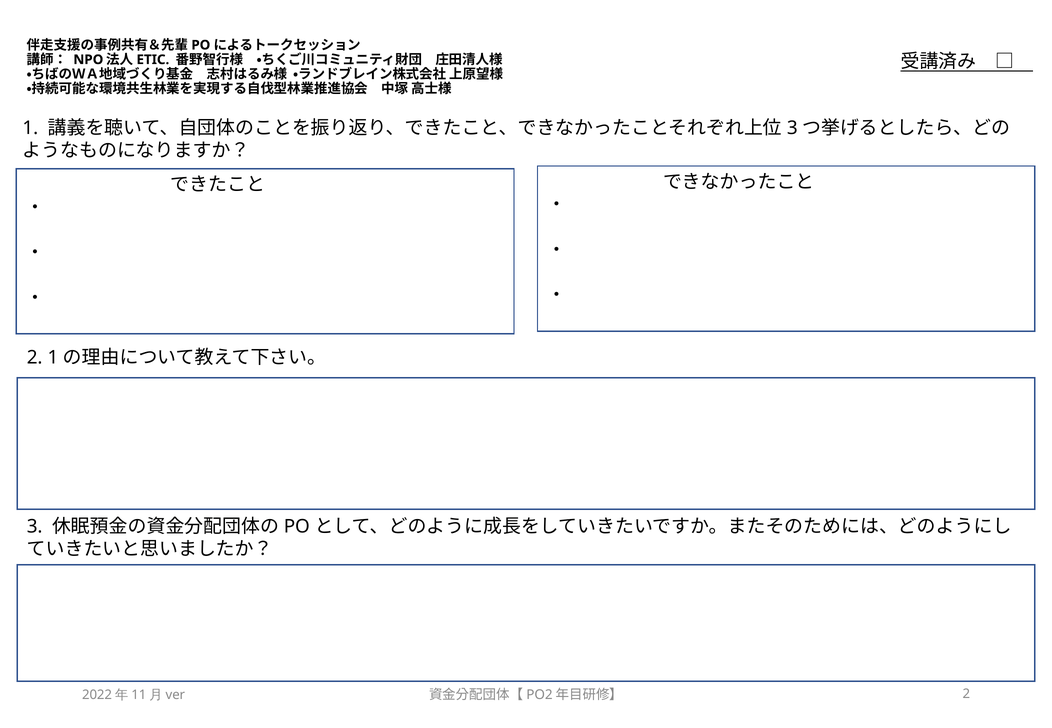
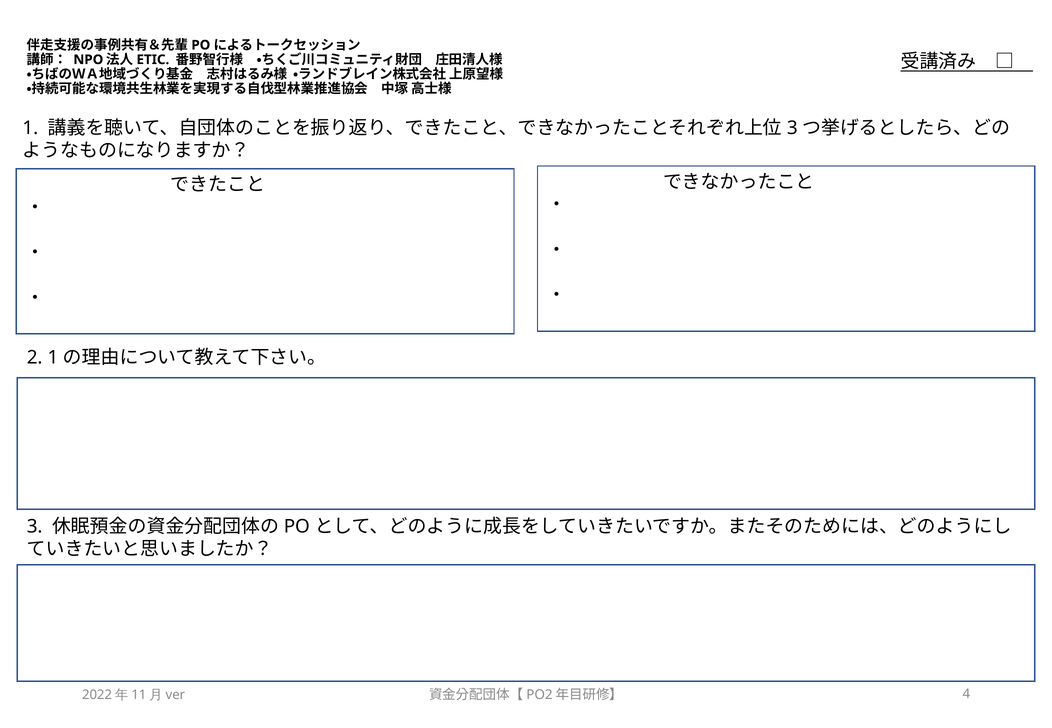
2: 2 -> 4 (966, 694)
